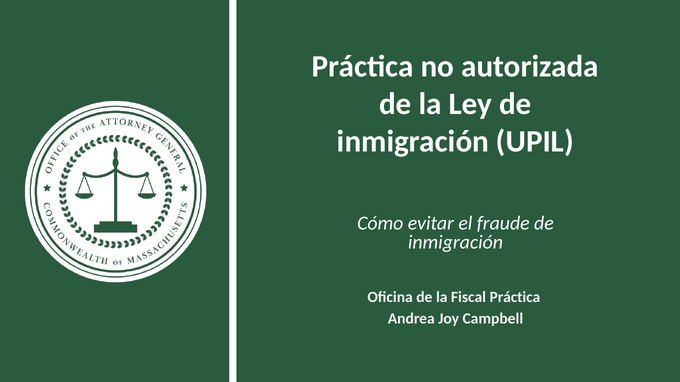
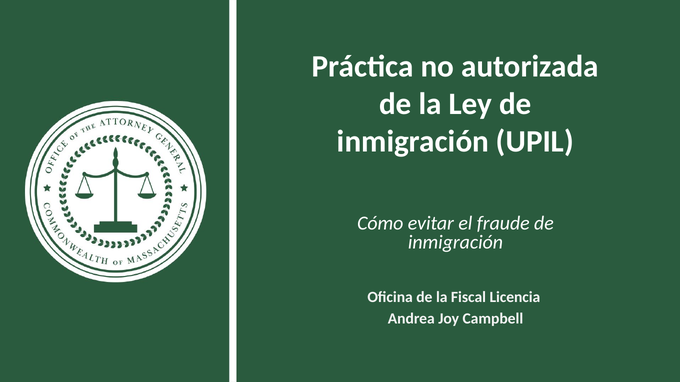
Fiscal Práctica: Práctica -> Licencia (515, 297)
